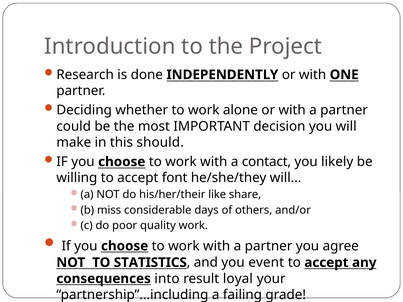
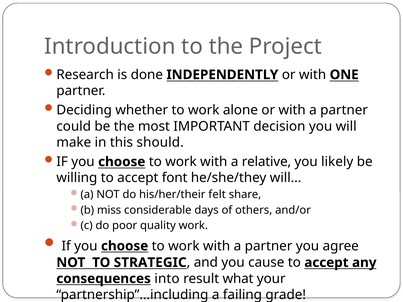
contact: contact -> relative (266, 162)
like: like -> felt (217, 195)
STATISTICS: STATISTICS -> STRATEGIC (150, 263)
event: event -> cause (266, 263)
loyal: loyal -> what (238, 279)
